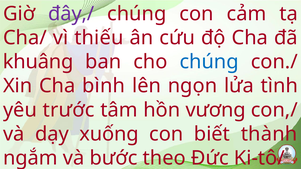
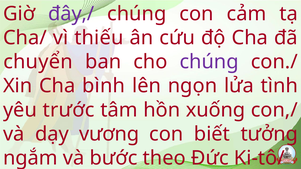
khuâng: khuâng -> chuyển (38, 62)
chúng colour: blue -> purple (209, 62)
vương: vương -> xuống (216, 110)
xuống: xuống -> vương (109, 134)
thành: thành -> tưởng (269, 134)
